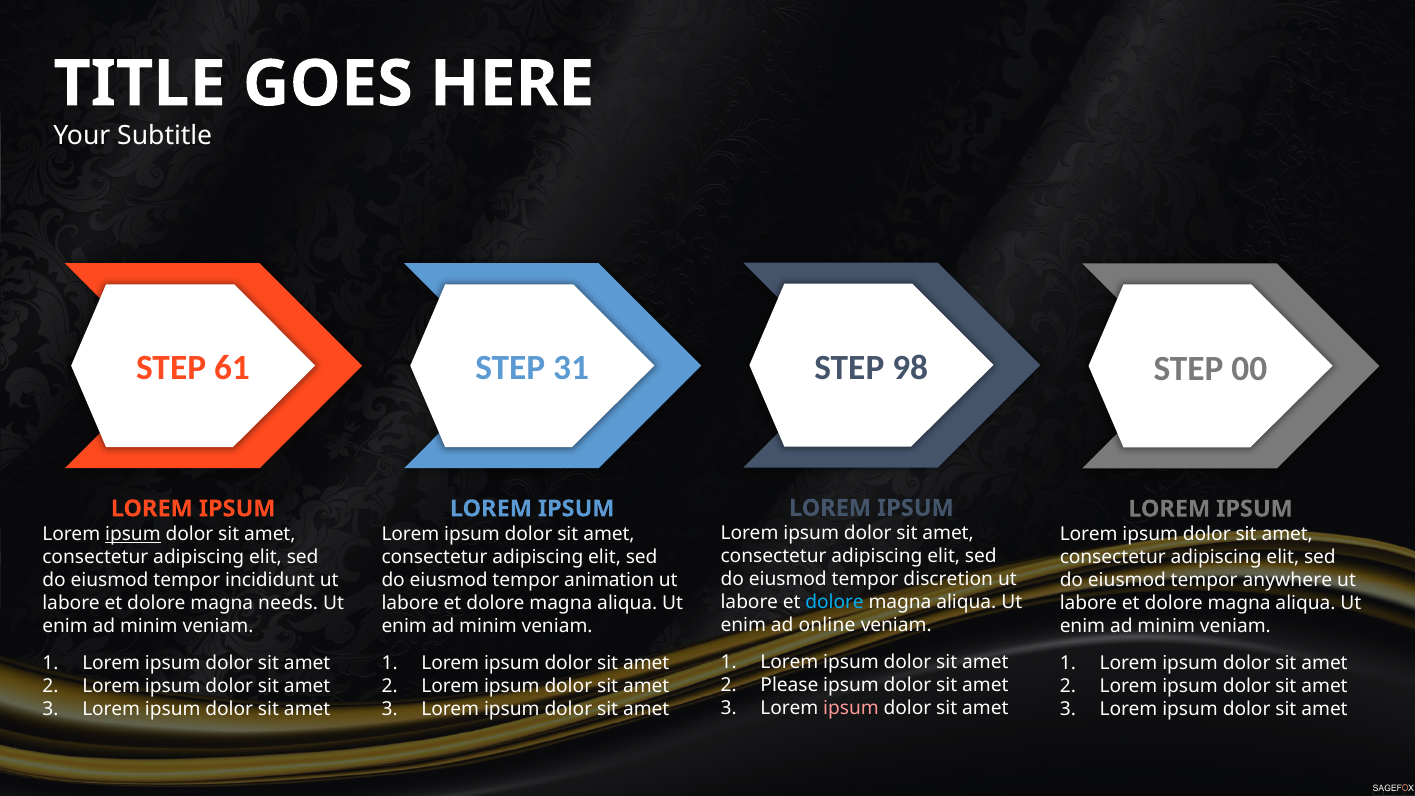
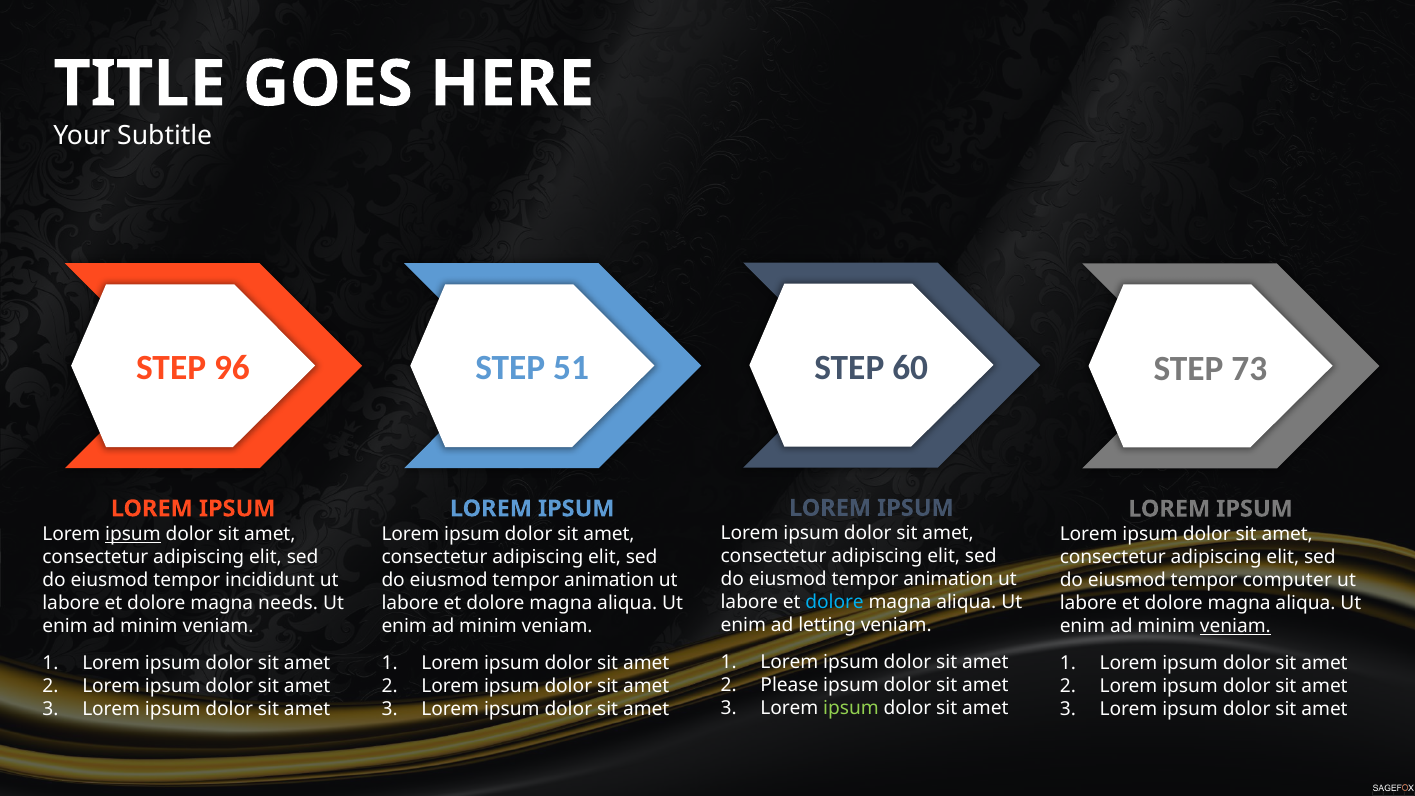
98: 98 -> 60 (910, 368)
61: 61 -> 96 (232, 368)
31: 31 -> 51 (571, 368)
00: 00 -> 73 (1249, 368)
discretion: discretion -> animation (948, 579)
anywhere: anywhere -> computer (1287, 580)
online: online -> letting (827, 625)
veniam underline: none -> present (1235, 626)
ipsum colour: pink -> light green (851, 709)
